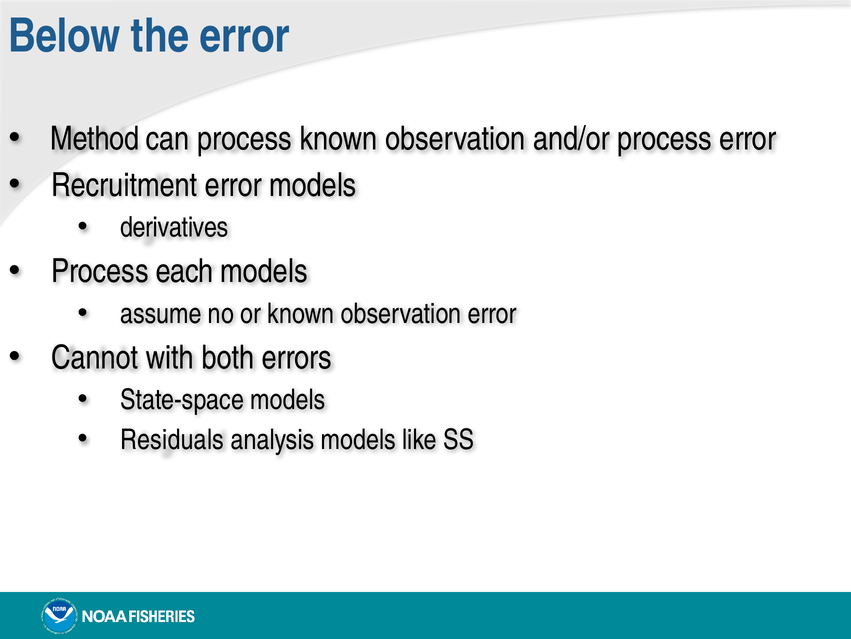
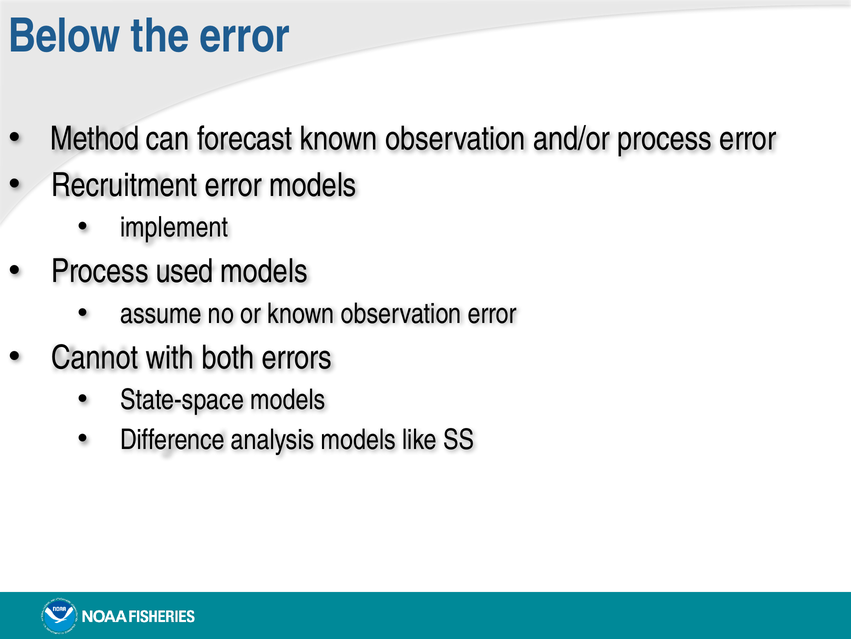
can process: process -> forecast (245, 139)
derivatives: derivatives -> implement (174, 227)
each: each -> used (185, 271)
Residuals: Residuals -> Difference (172, 439)
